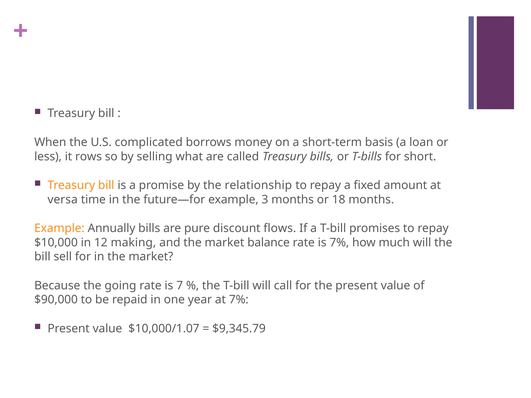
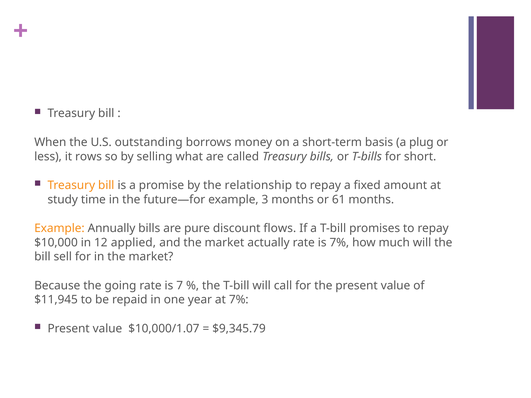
complicated: complicated -> outstanding (149, 142)
loan: loan -> plug (421, 142)
versa: versa -> study (63, 200)
18: 18 -> 61 (339, 200)
making: making -> applied (133, 243)
balance: balance -> actually (269, 243)
$90,000: $90,000 -> $11,945 (56, 300)
